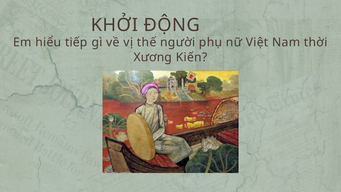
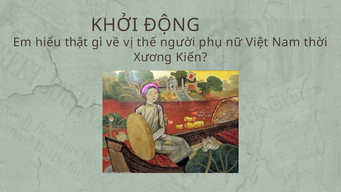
tiếp: tiếp -> thật (76, 42)
